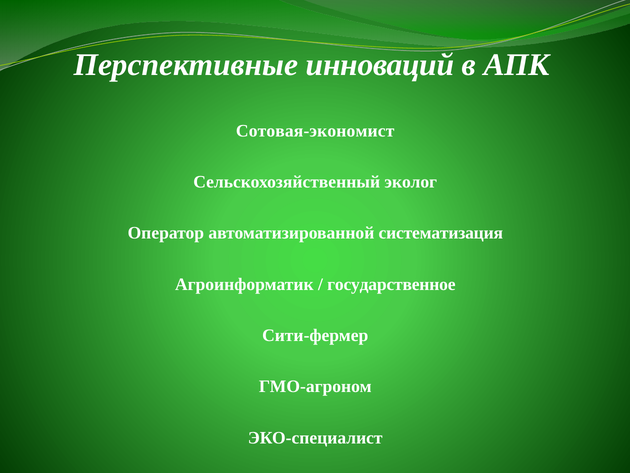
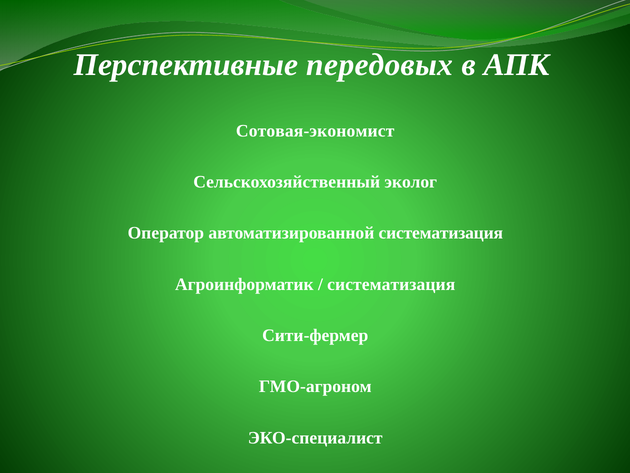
инноваций: инноваций -> передовых (380, 65)
государственное: государственное -> систематизация (391, 284)
